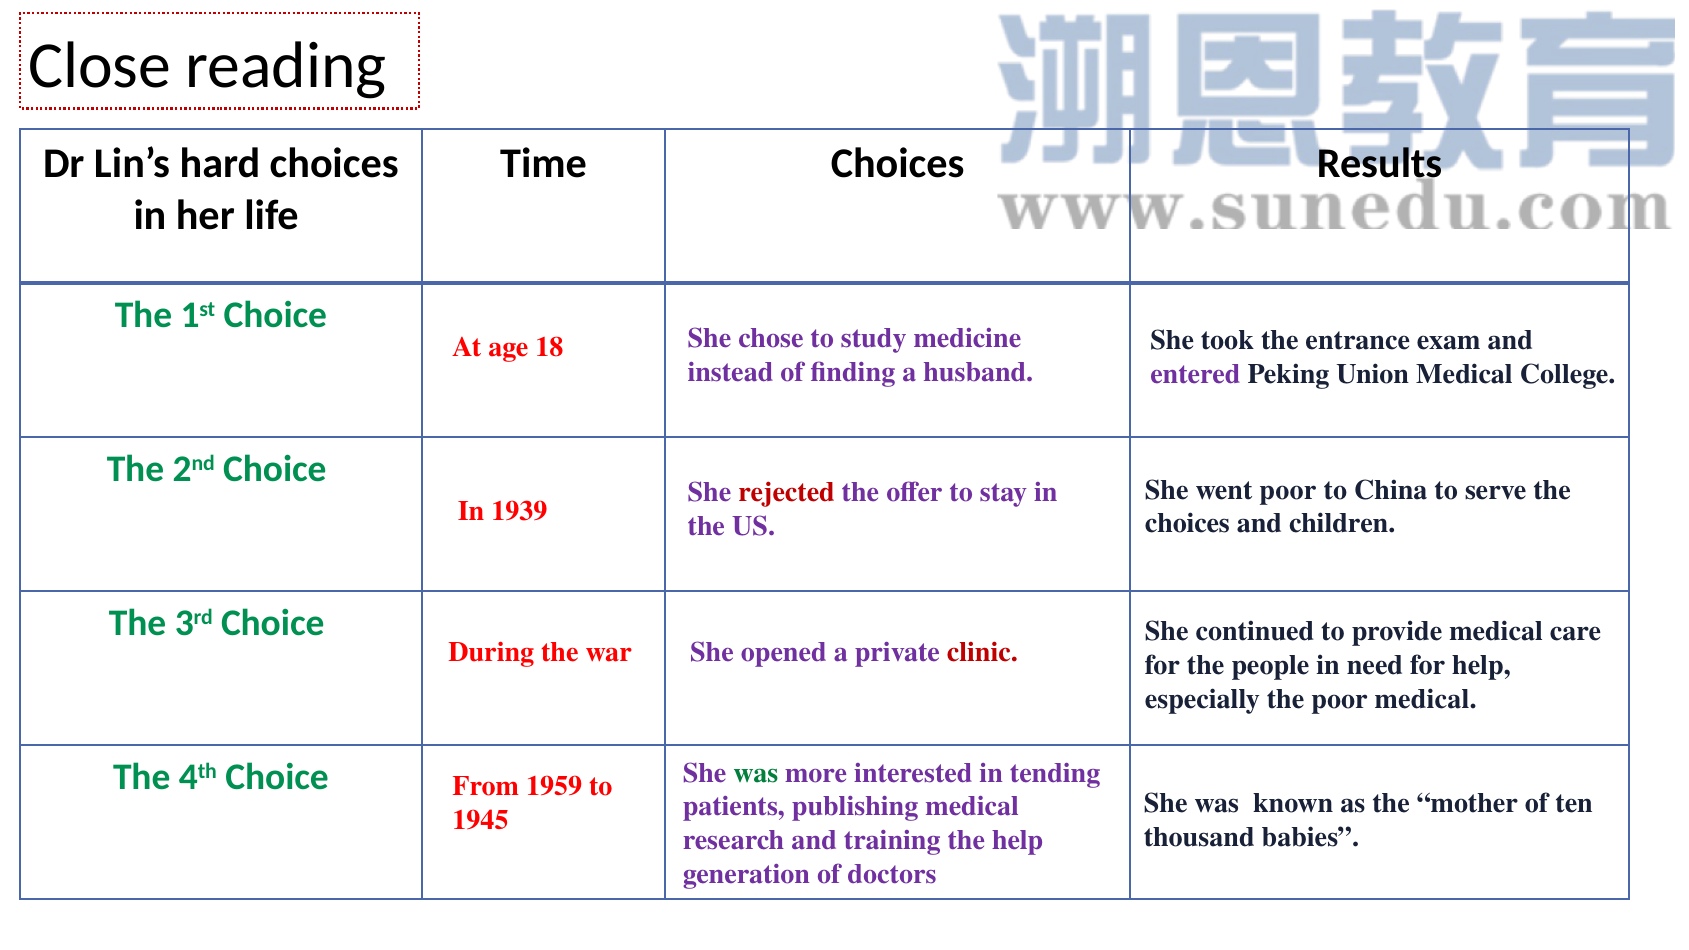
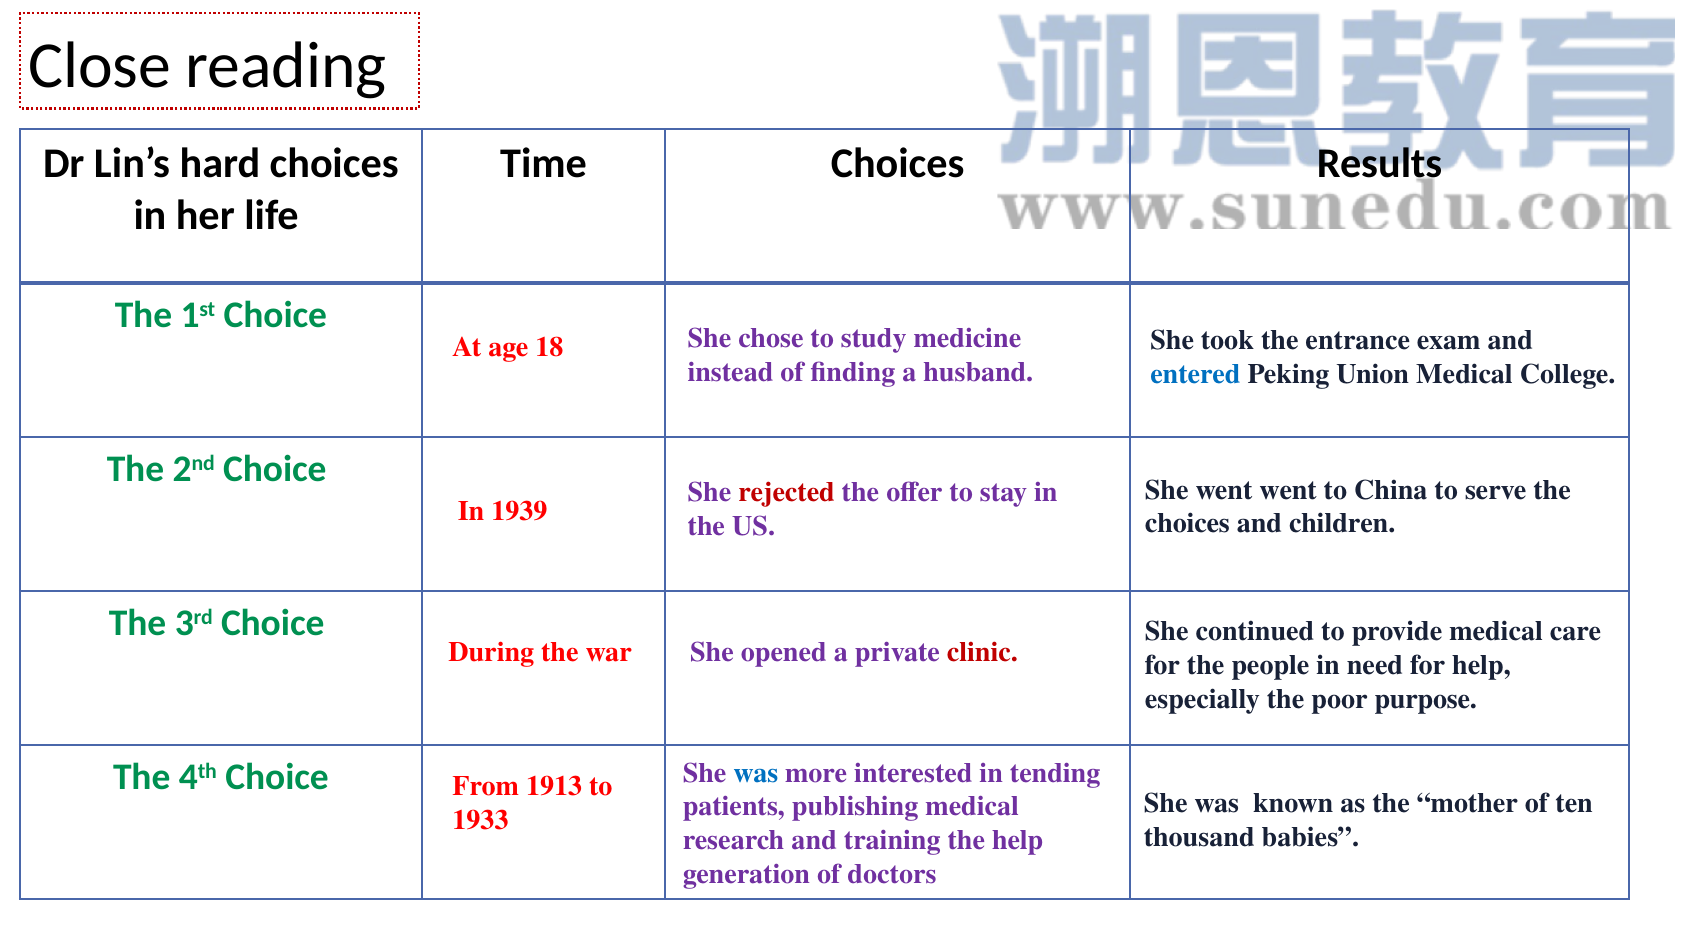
entered colour: purple -> blue (1195, 374)
went poor: poor -> went (1288, 490)
poor medical: medical -> purpose (1426, 699)
was colour: green -> blue (756, 773)
1959: 1959 -> 1913 (554, 787)
1945: 1945 -> 1933 (480, 820)
